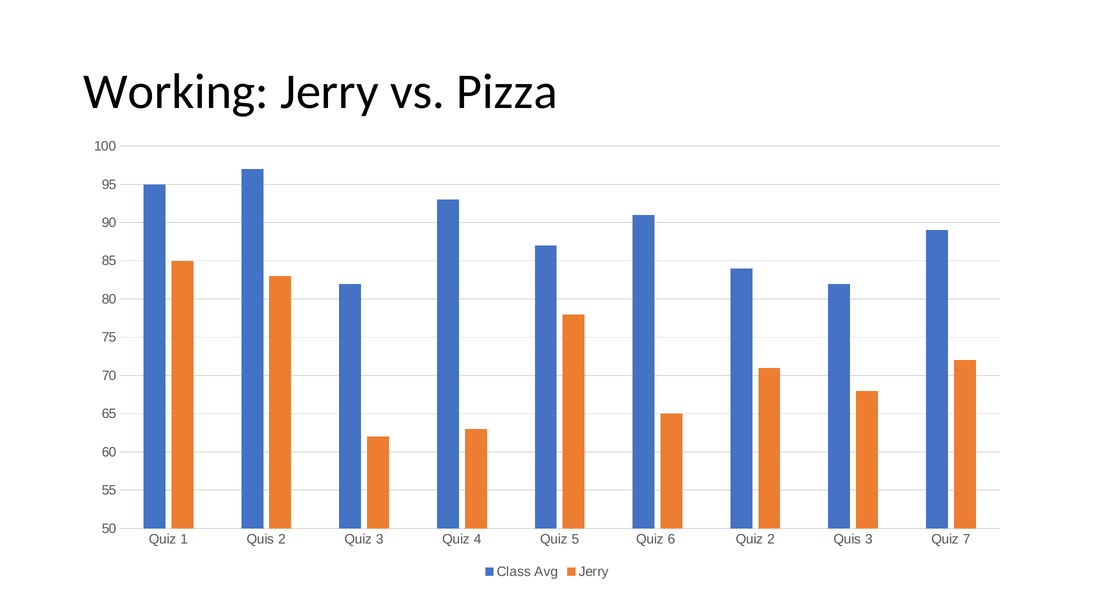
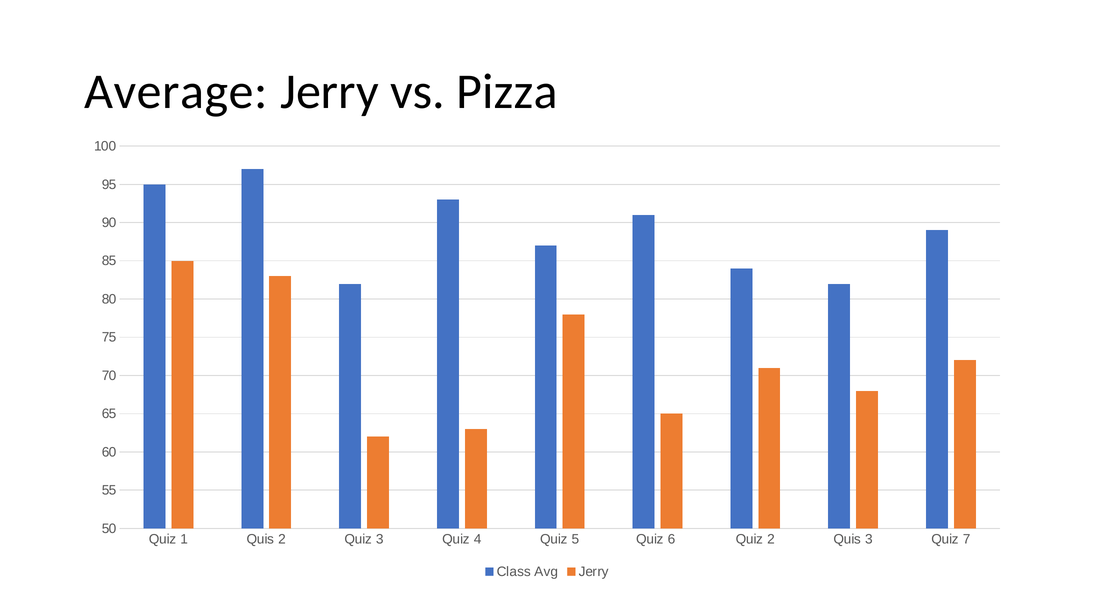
Working: Working -> Average (176, 92)
